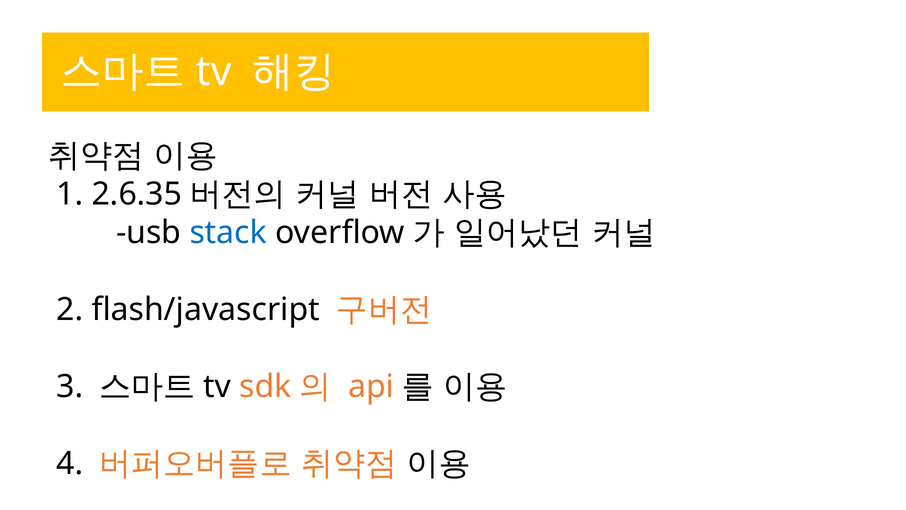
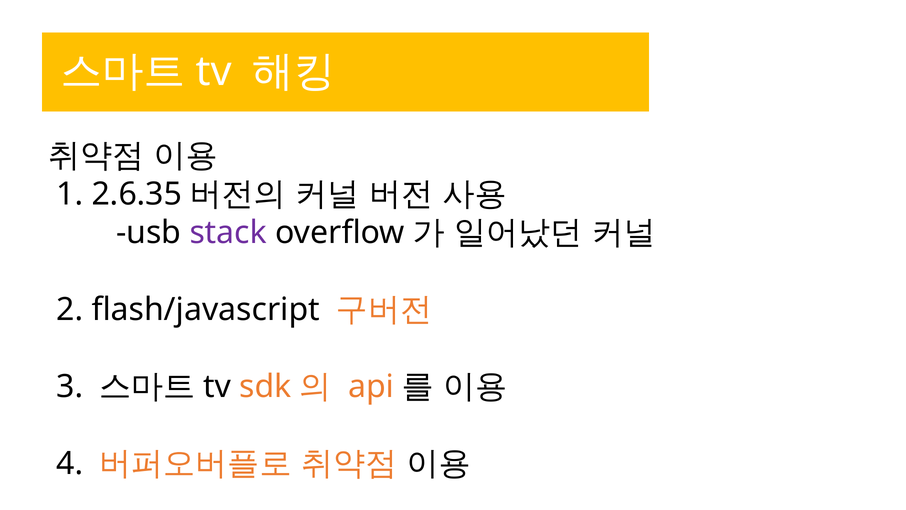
stack colour: blue -> purple (228, 232)
